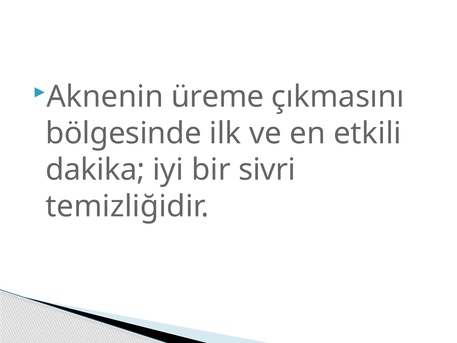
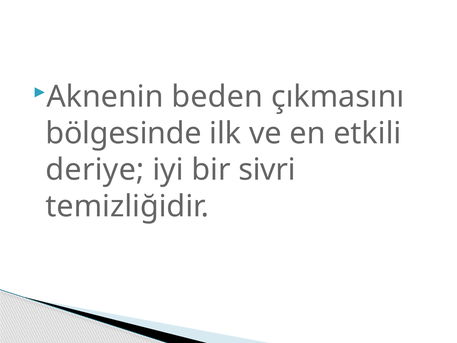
üreme: üreme -> beden (217, 97)
dakika: dakika -> deriye (95, 170)
